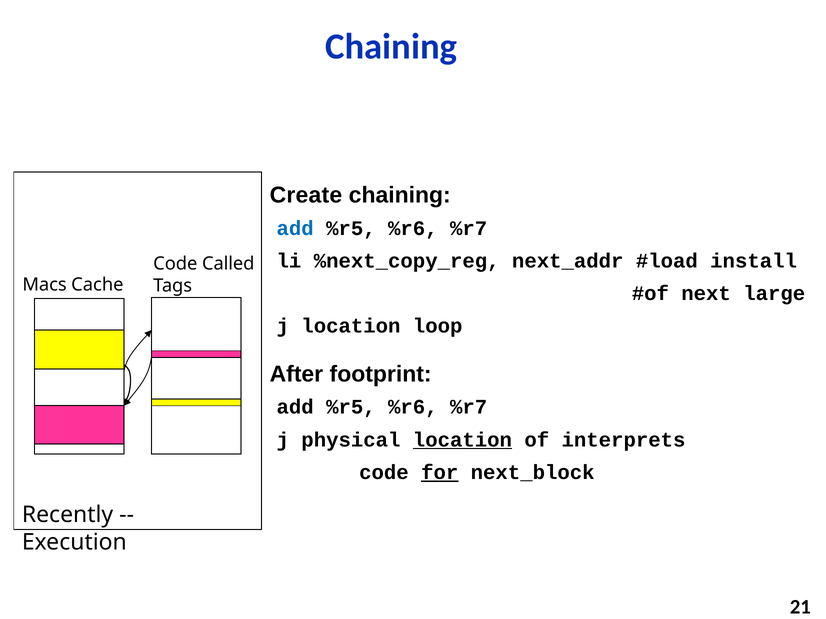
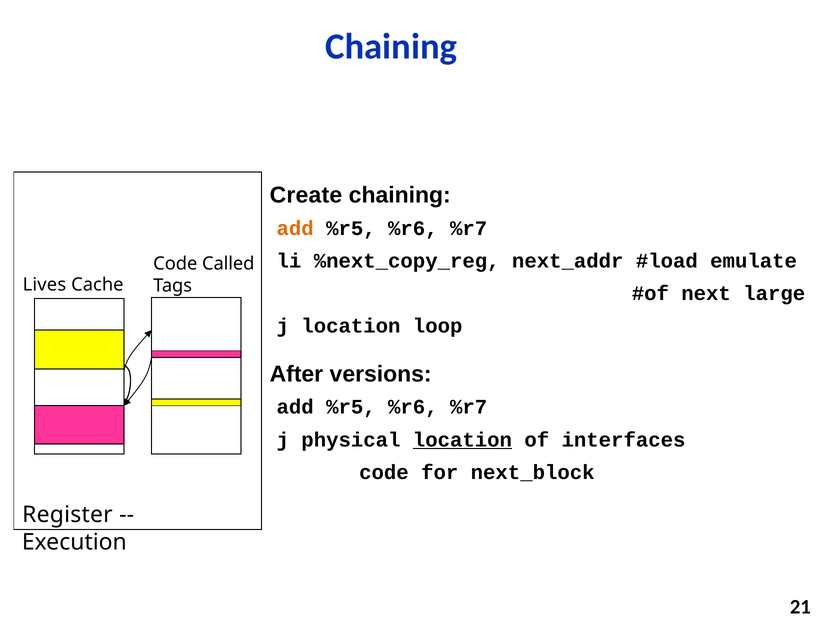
add colour: blue -> orange (295, 228)
install: install -> emulate (754, 261)
Macs: Macs -> Lives (44, 285)
footprint: footprint -> versions (381, 374)
interprets: interprets -> interfaces (624, 440)
for underline: present -> none (440, 473)
Recently: Recently -> Register (67, 515)
